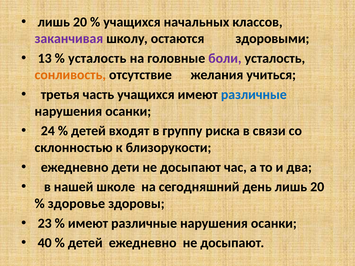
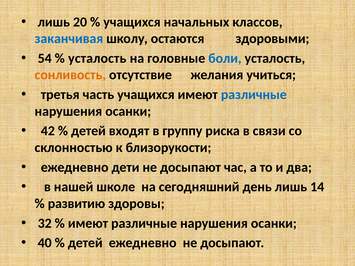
заканчивая colour: purple -> blue (69, 39)
13: 13 -> 54 (45, 58)
боли colour: purple -> blue (225, 58)
24: 24 -> 42 (48, 131)
день лишь 20: 20 -> 14 (317, 187)
здоровье: здоровье -> развитию (76, 204)
23: 23 -> 32 (45, 223)
